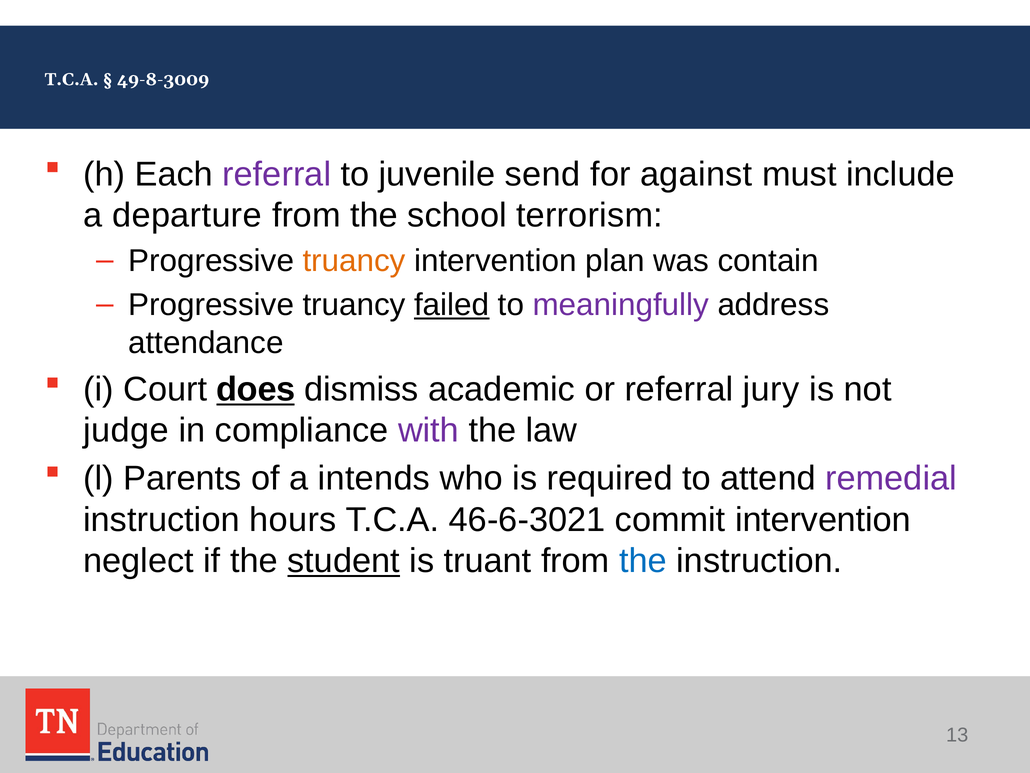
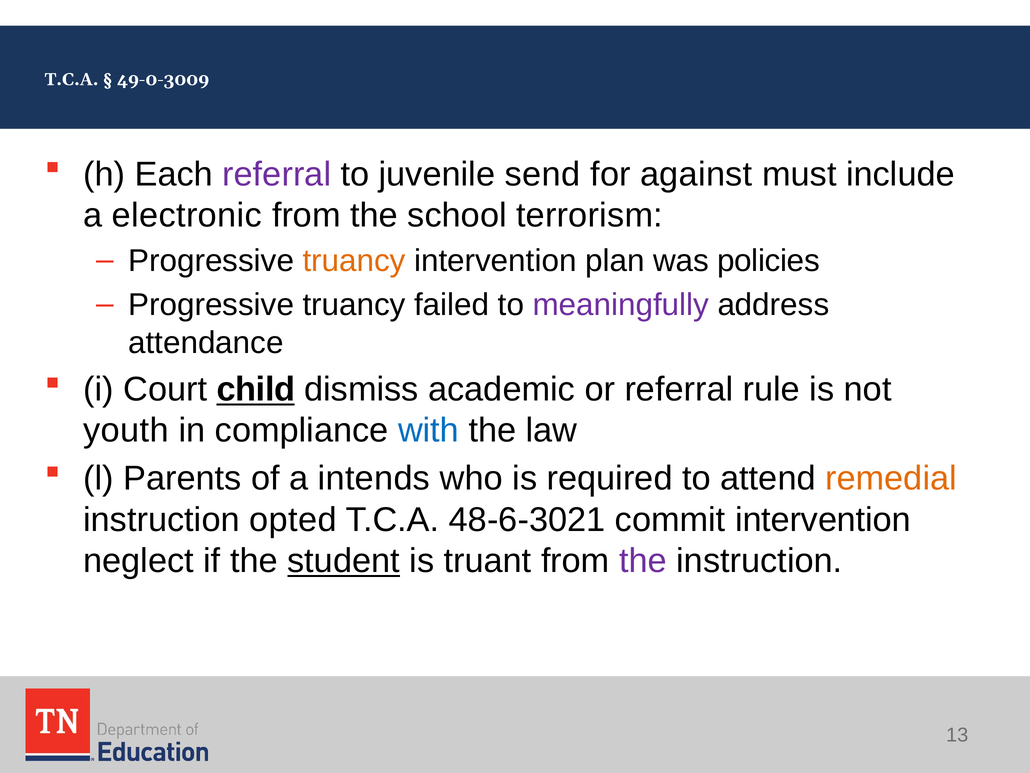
49-8-3009: 49-8-3009 -> 49-0-3009 (163, 79)
departure: departure -> electronic (187, 215)
contain: contain -> policies (768, 261)
failed underline: present -> none (452, 305)
does: does -> child (256, 389)
jury: jury -> rule (771, 389)
judge: judge -> youth (126, 430)
with colour: purple -> blue (429, 430)
remedial colour: purple -> orange (891, 478)
hours: hours -> opted (293, 519)
46-6-3021: 46-6-3021 -> 48-6-3021 (527, 519)
the colour: blue -> purple (643, 561)
